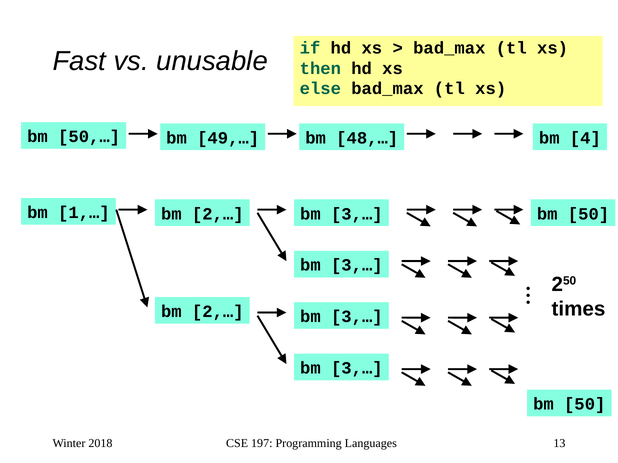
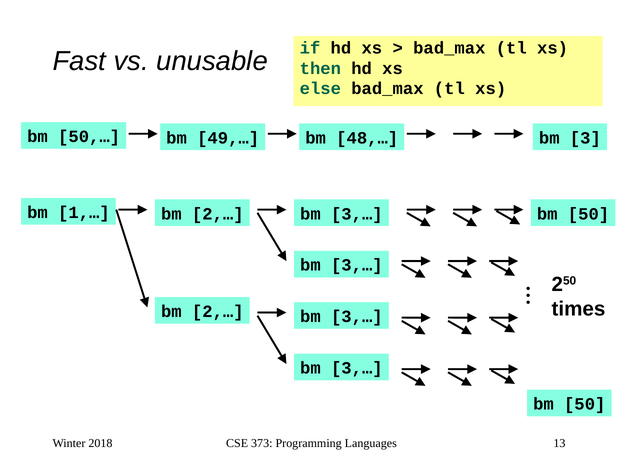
4: 4 -> 3 (585, 138)
197: 197 -> 373 (262, 444)
